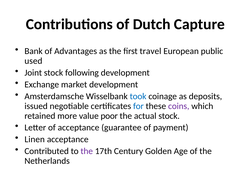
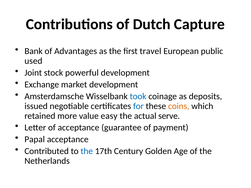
following: following -> powerful (82, 73)
coins colour: purple -> orange (179, 106)
poor: poor -> easy (109, 116)
actual stock: stock -> serve (169, 116)
Linen: Linen -> Papal (35, 140)
the colour: purple -> blue (87, 151)
